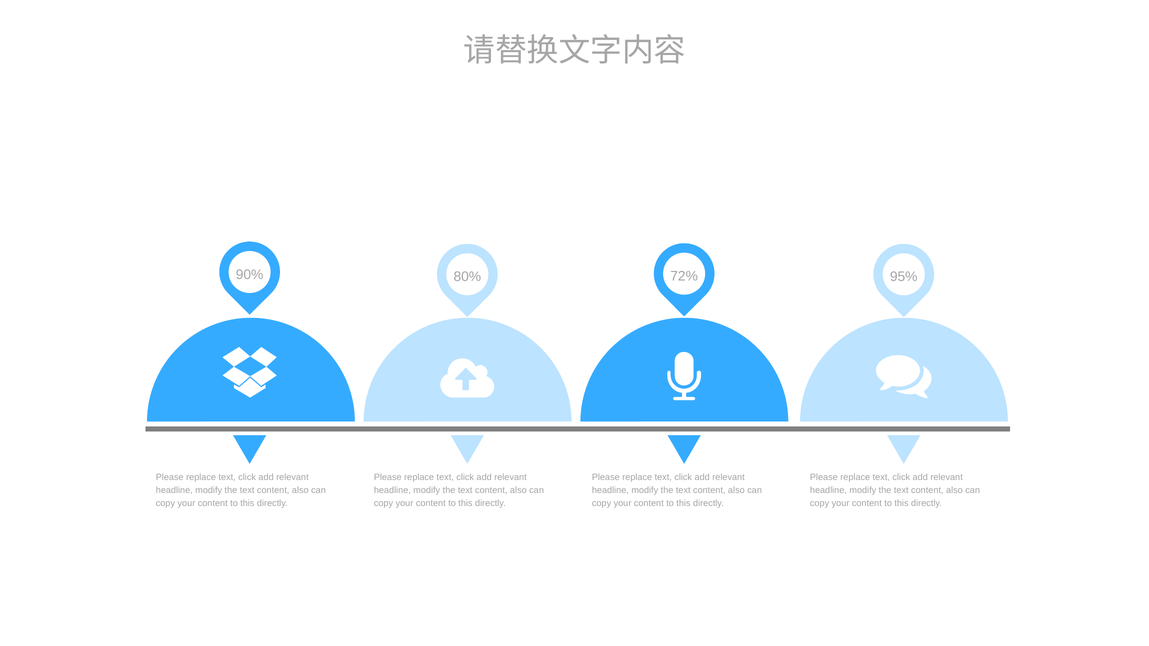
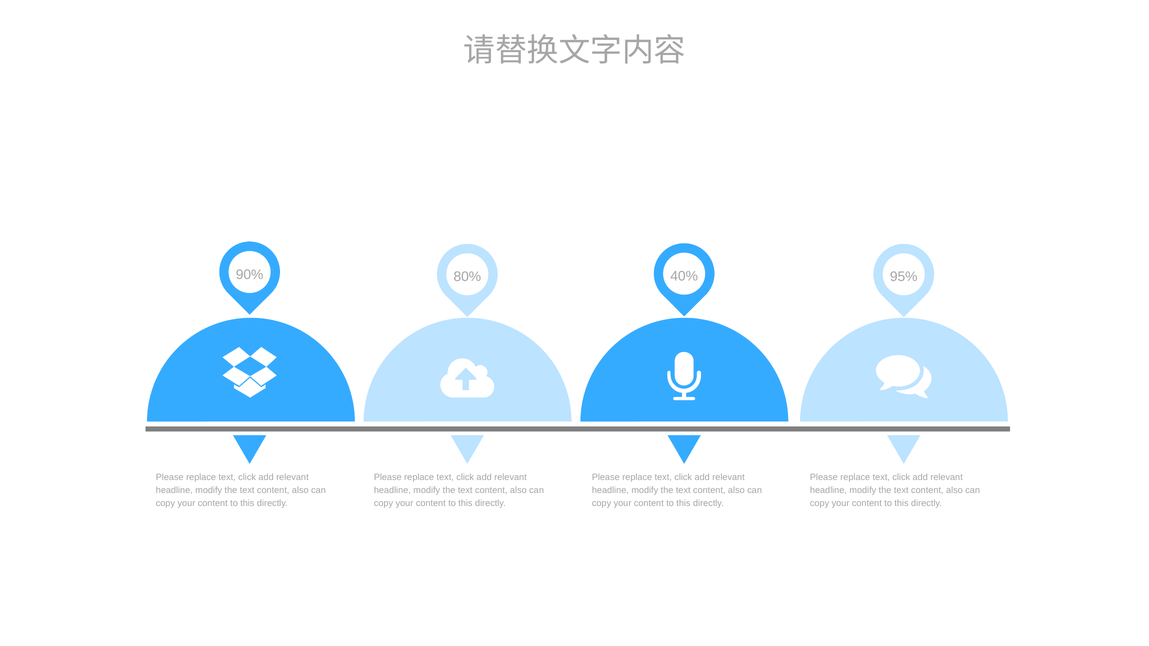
72%: 72% -> 40% (684, 276)
